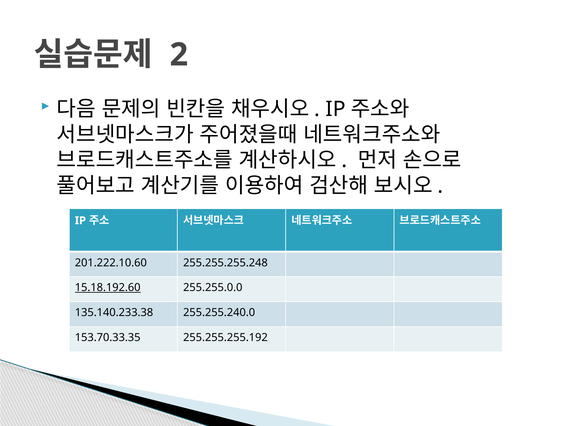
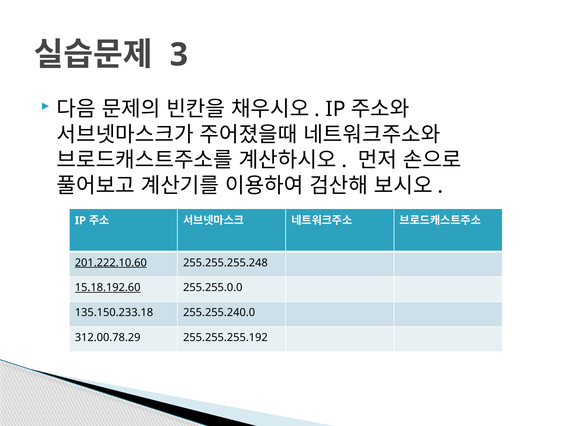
2: 2 -> 3 (179, 55)
201.222.10.60 underline: none -> present (111, 262)
135.140.233.38: 135.140.233.38 -> 135.150.233.18 (114, 312)
153.70.33.35: 153.70.33.35 -> 312.00.78.29 (108, 337)
